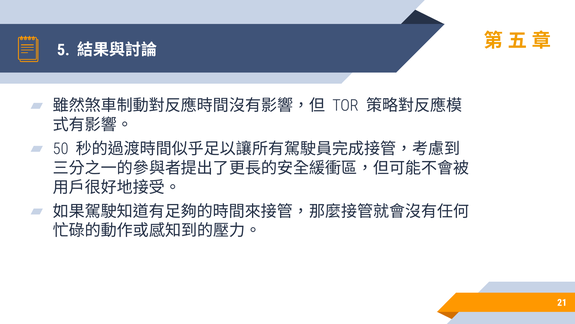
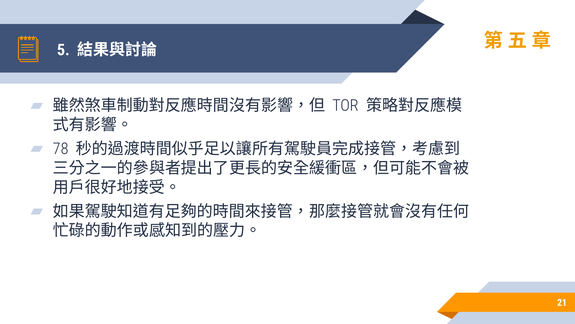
50: 50 -> 78 (61, 149)
